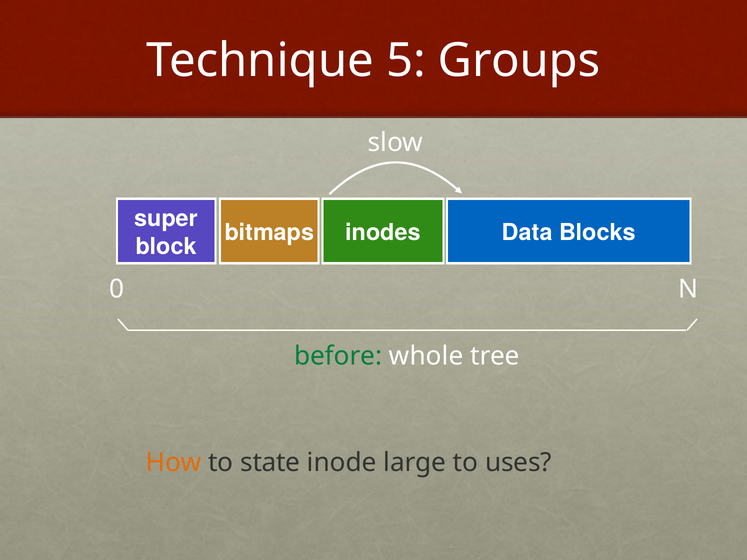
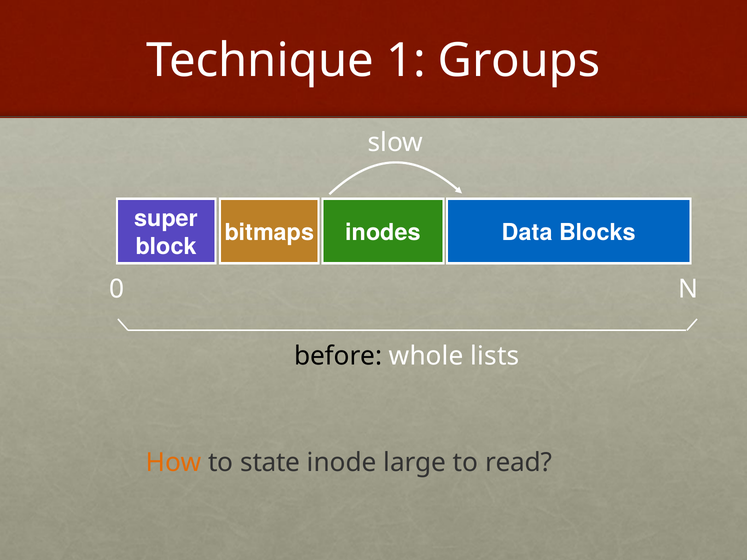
5: 5 -> 1 (406, 61)
before colour: green -> black (338, 356)
tree: tree -> lists (495, 356)
uses: uses -> read (518, 463)
